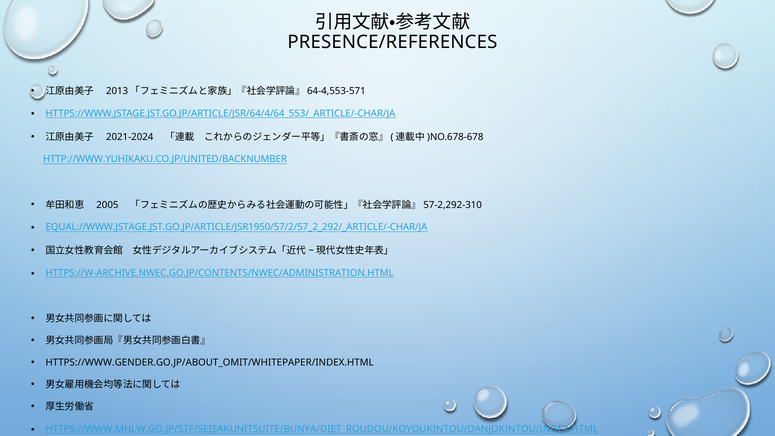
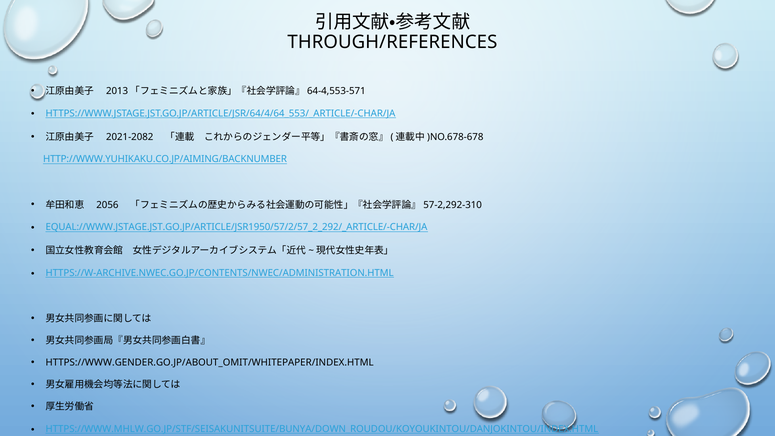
PRESENCE/REFERENCES: PRESENCE/REFERENCES -> THROUGH/REFERENCES (392, 42)
2021-2024: 2021-2024 -> 2021-2082 (130, 137)
HTTP://WWW.YUHIKAKU.CO.JP/UNITED/BACKNUMBER: HTTP://WWW.YUHIKAKU.CO.JP/UNITED/BACKNUMBER -> HTTP://WWW.YUHIKAKU.CO.JP/AIMING/BACKNUMBER (165, 159)
2005: 2005 -> 2056 (107, 205)
HTTPS://WWW.MHLW.GO.JP/STF/SEISAKUNITSUITE/BUNYA/DIET_ROUDOU/KOYOUKINTOU/DANJOKINTOU/INDEX.HTML: HTTPS://WWW.MHLW.GO.JP/STF/SEISAKUNITSUITE/BUNYA/DIET_ROUDOU/KOYOUKINTOU/DANJOKINTOU/INDEX.HTML -> HTTPS://WWW.MHLW.GO.JP/STF/SEISAKUNITSUITE/BUNYA/DOWN_ROUDOU/KOYOUKINTOU/DANJOKINTOU/INDEX.HTML (322, 429)
